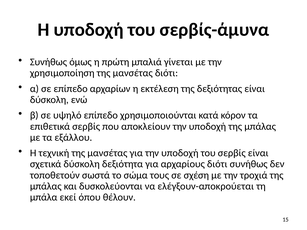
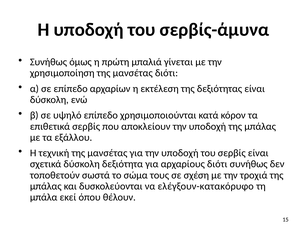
ελέγξουν-αποκρούεται: ελέγξουν-αποκρούεται -> ελέγξουν-κατακόρυφο (206, 186)
